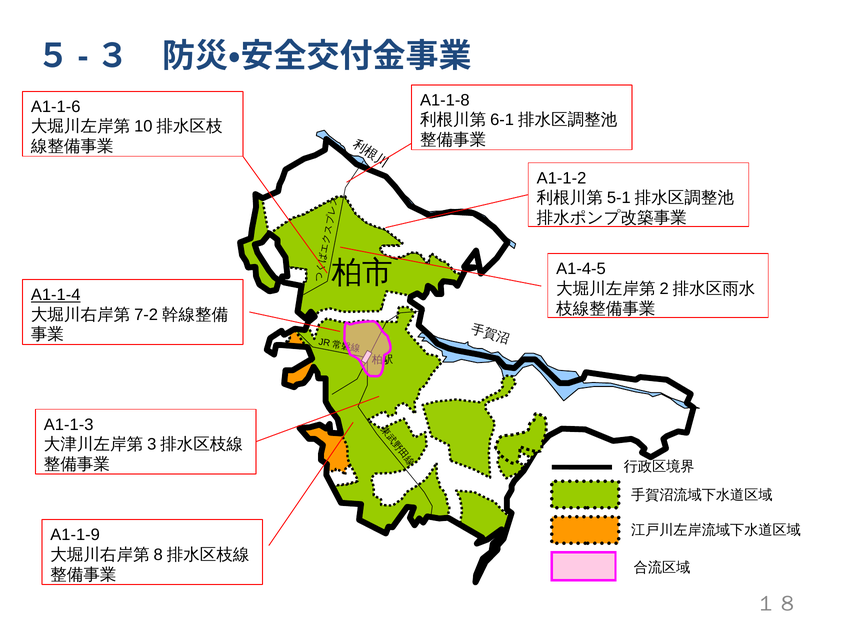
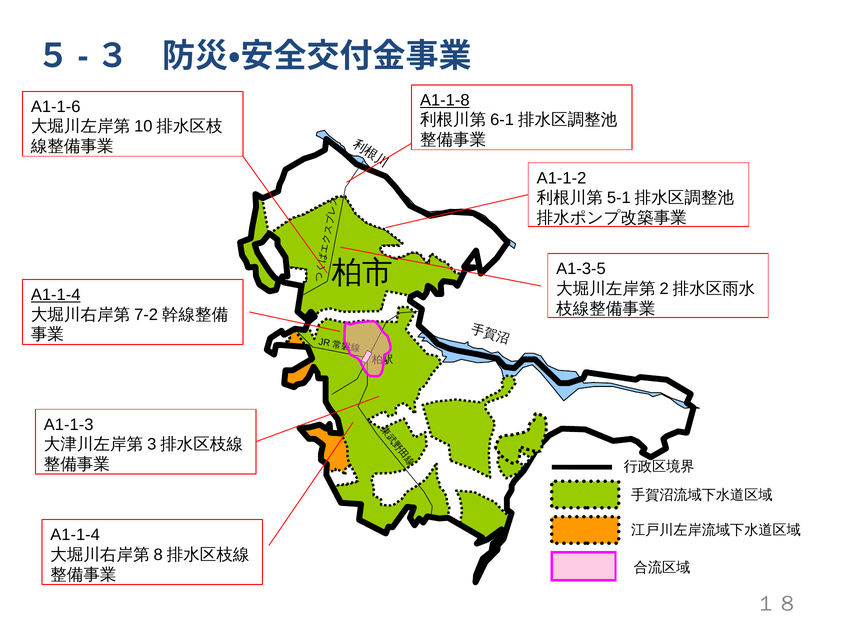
A1-1-8 underline: none -> present (445, 100)
A1-4-5: A1-4-5 -> A1-3-5 (581, 269)
A1-1-9: A1-1-9 -> A1-1-4 (75, 535)
